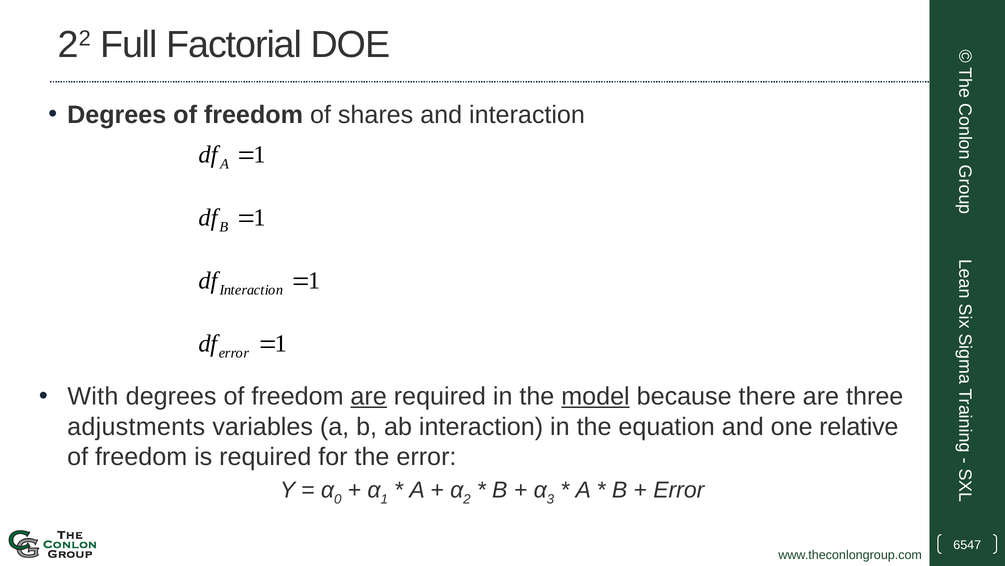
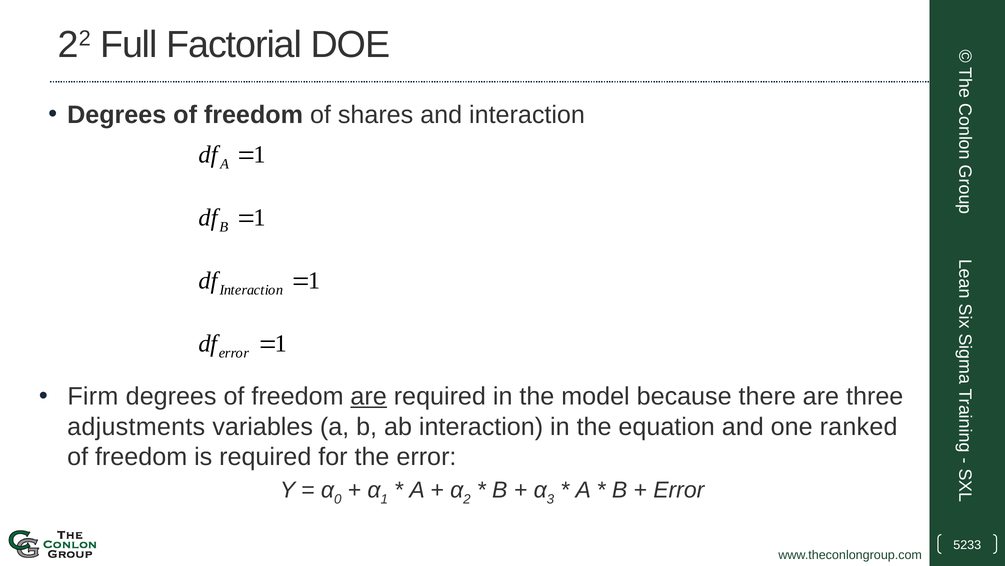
With: With -> Firm (93, 396)
model underline: present -> none (596, 396)
relative: relative -> ranked (859, 426)
6547: 6547 -> 5233 (967, 544)
